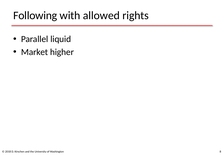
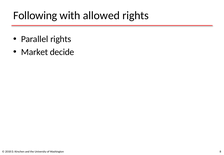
Parallel liquid: liquid -> rights (61, 39)
higher: higher -> decide (62, 52)
